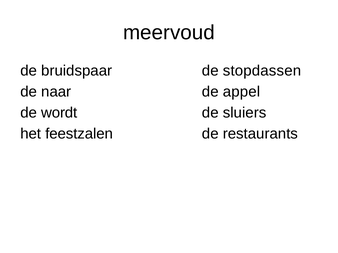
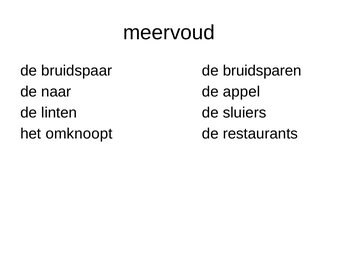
stopdassen: stopdassen -> bruidsparen (262, 71)
wordt: wordt -> linten (59, 113)
feestzalen: feestzalen -> omknoopt (79, 134)
